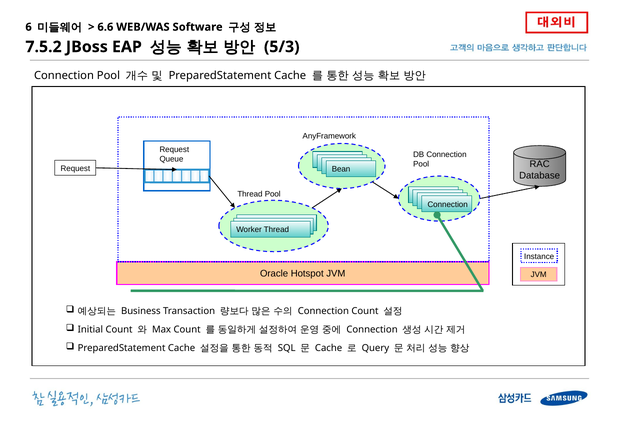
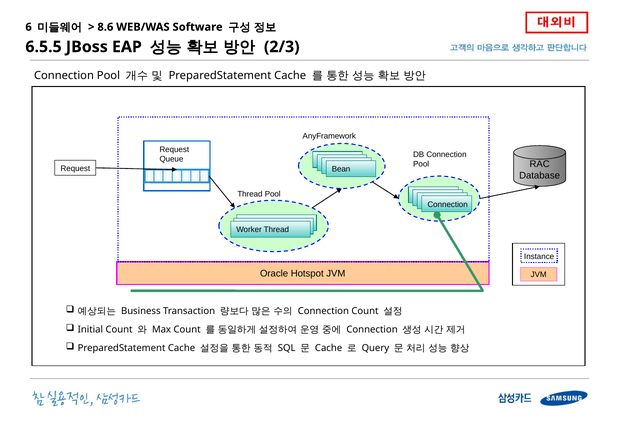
6.6: 6.6 -> 8.6 (105, 27)
7.5.2: 7.5.2 -> 6.5.5 (44, 47)
5/3: 5/3 -> 2/3 (282, 47)
